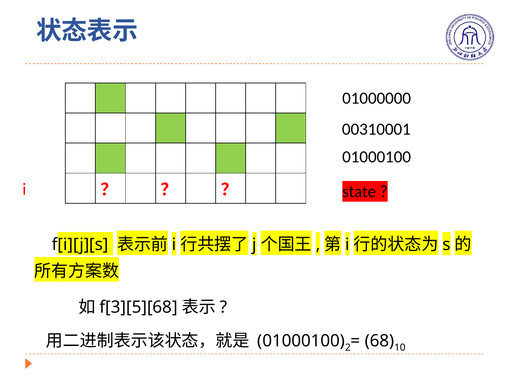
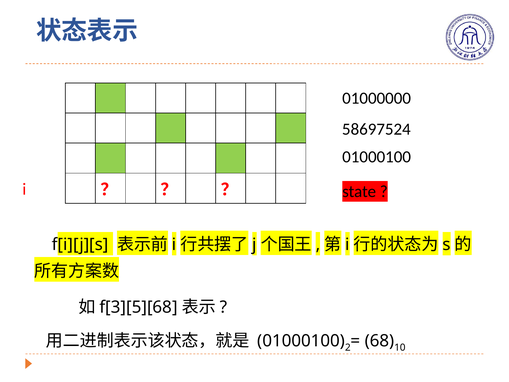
00310001: 00310001 -> 58697524 (376, 129)
